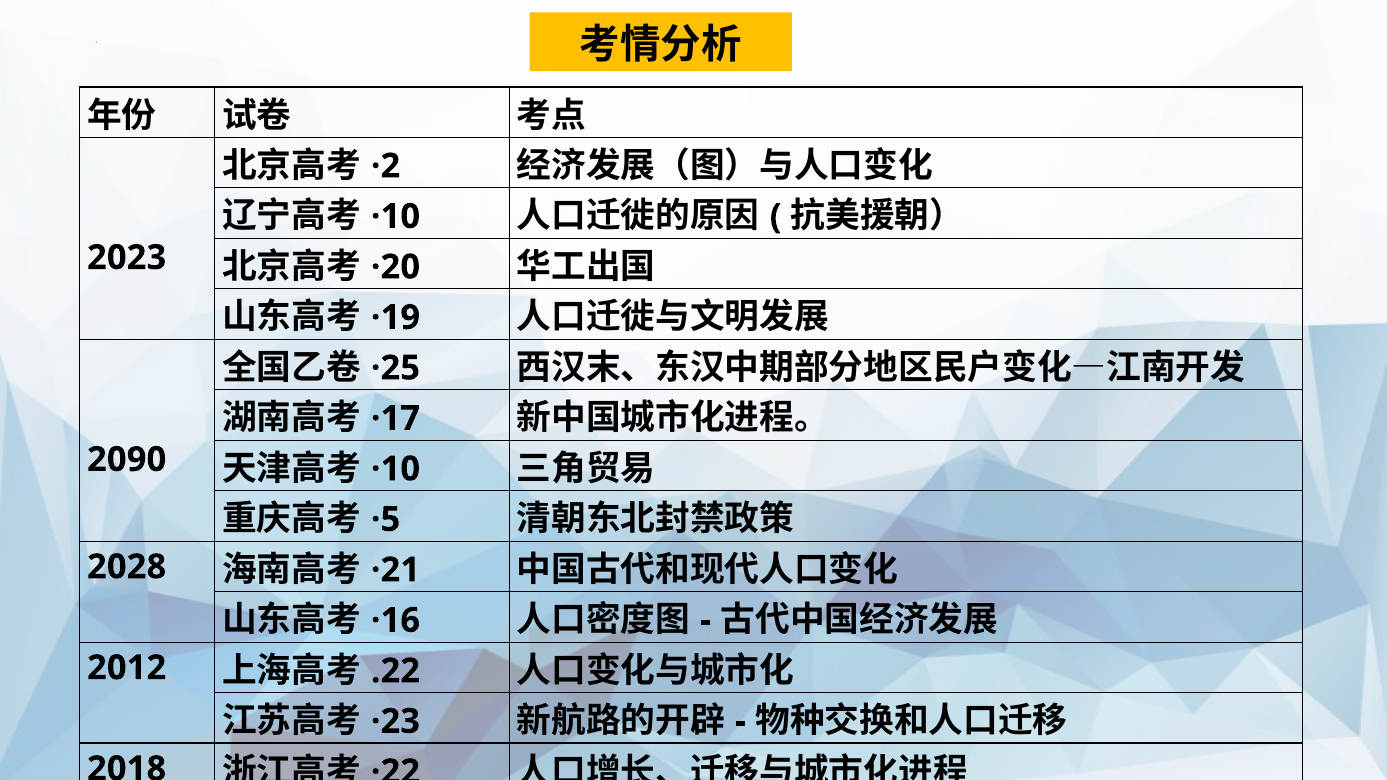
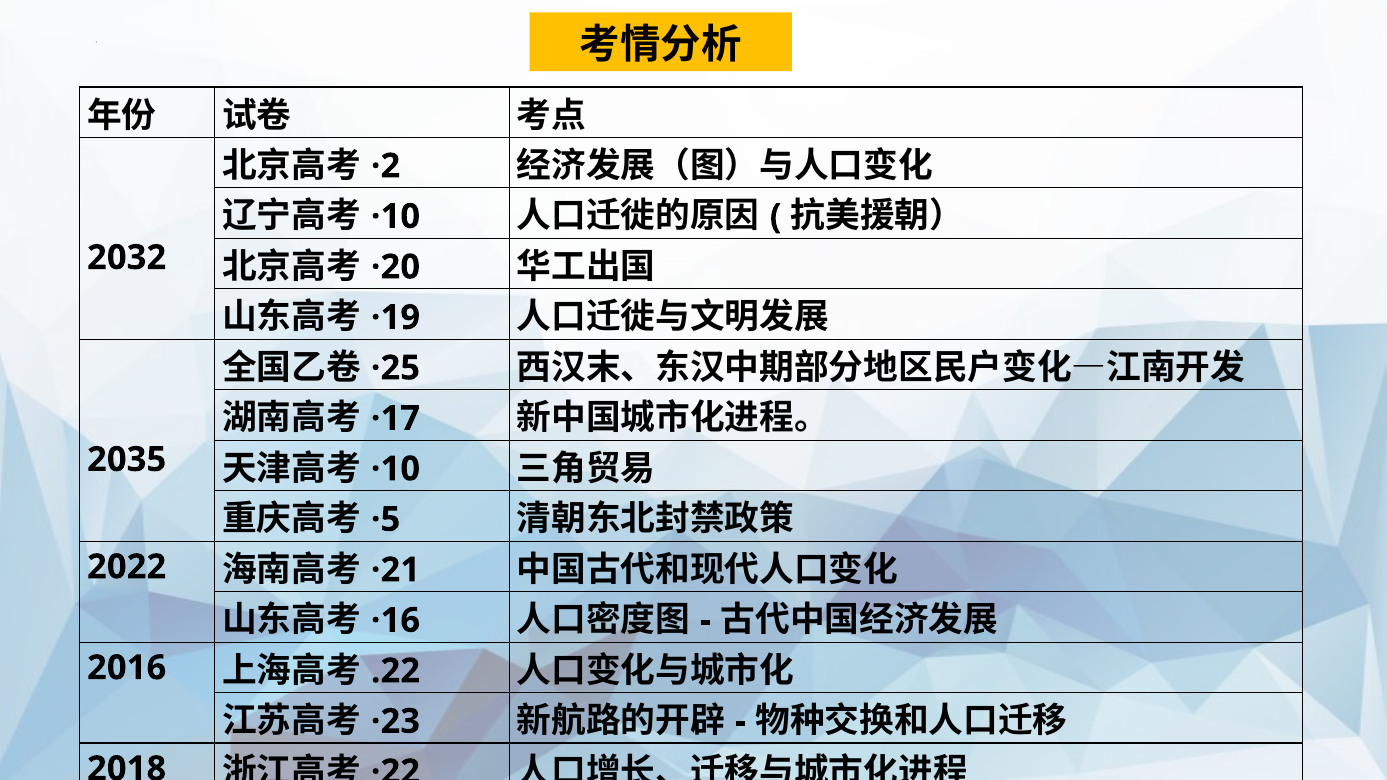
2023: 2023 -> 2032 (127, 258)
2090: 2090 -> 2035 (127, 460)
2028: 2028 -> 2022 (127, 567)
2012: 2012 -> 2016 (127, 668)
